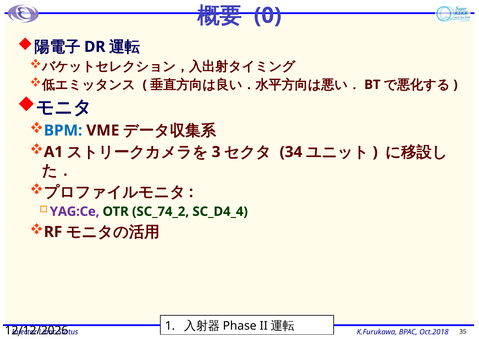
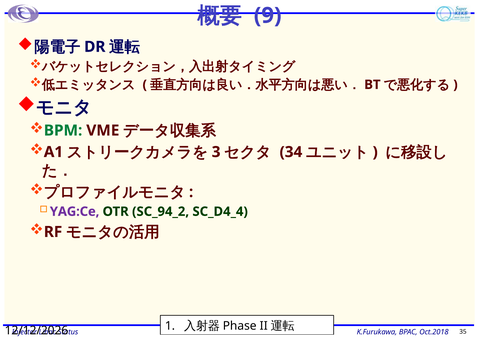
0: 0 -> 9 (268, 15)
BPM colour: blue -> green (63, 130)
SC_74_2: SC_74_2 -> SC_94_2 (161, 211)
